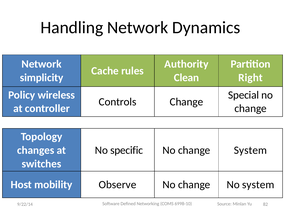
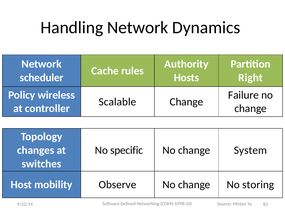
simplicity: simplicity -> scheduler (42, 77)
Clean: Clean -> Hosts (186, 77)
Special: Special -> Failure (243, 95)
Controls: Controls -> Scalable (118, 102)
No system: system -> storing (258, 184)
